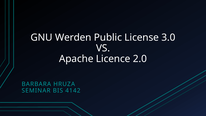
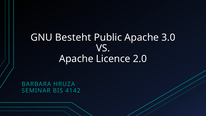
Werden: Werden -> Besteht (73, 37)
Public License: License -> Apache (142, 37)
